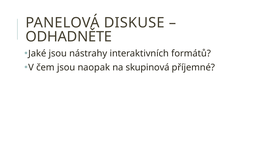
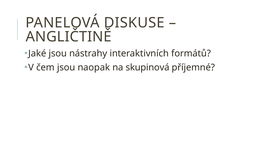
ODHADNĚTE: ODHADNĚTE -> ANGLIČTINĚ (69, 37)
